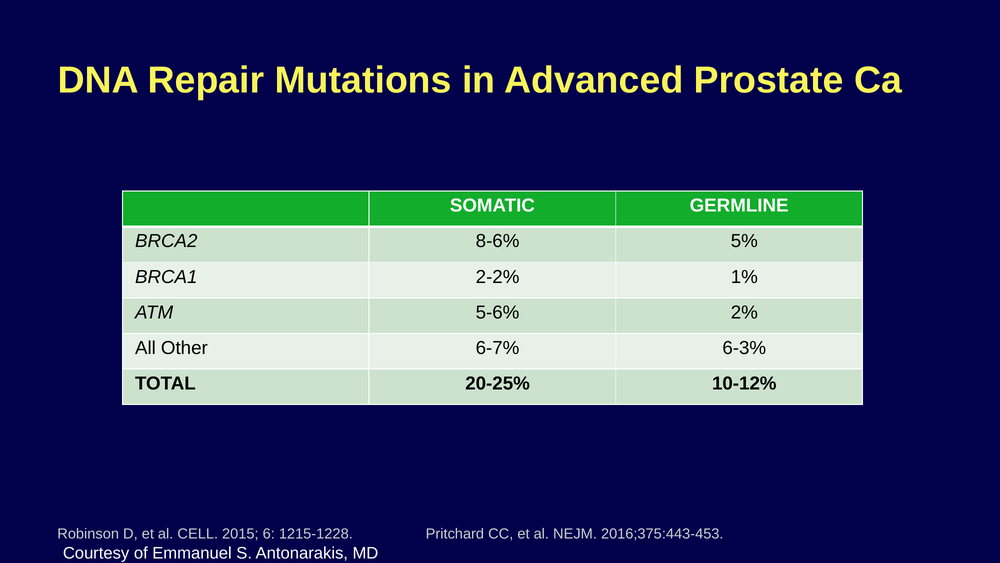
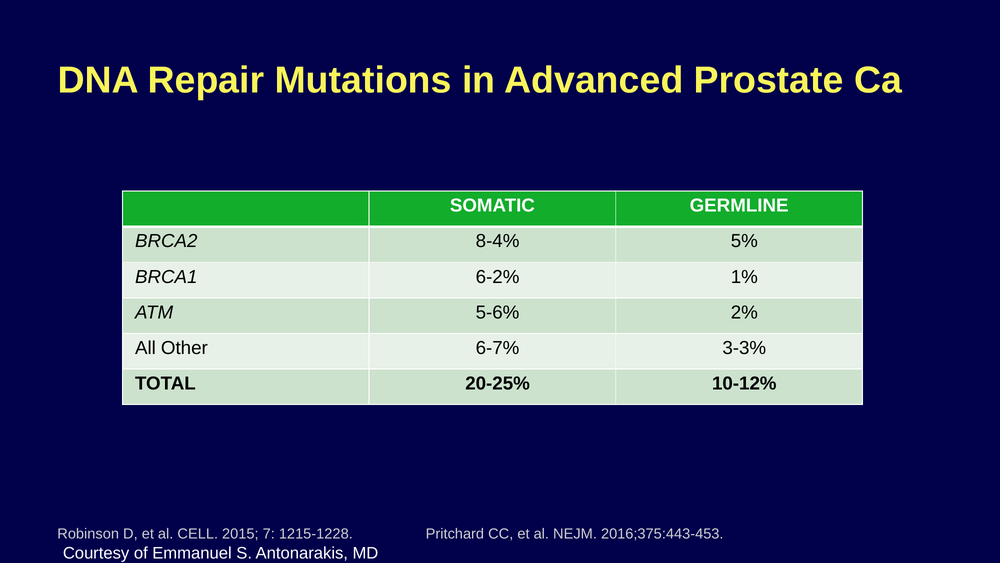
8-6%: 8-6% -> 8-4% (498, 241)
2-2%: 2-2% -> 6-2% (498, 277)
6-3%: 6-3% -> 3-3% (744, 348)
6: 6 -> 7 (269, 534)
